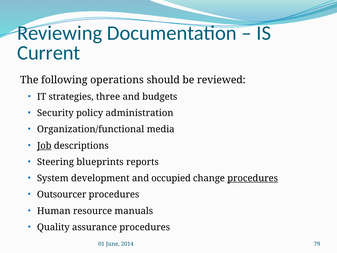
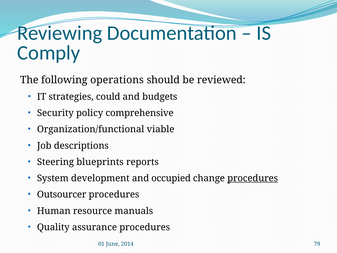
Current: Current -> Comply (49, 53)
three: three -> could (108, 97)
administration: administration -> comprehensive (140, 113)
media: media -> viable (161, 129)
Job underline: present -> none (44, 146)
